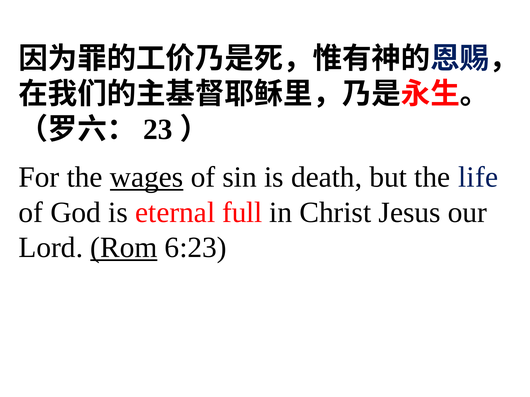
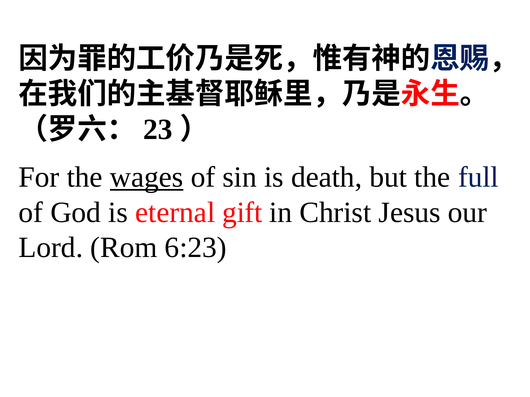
life: life -> full (478, 177)
full: full -> gift (242, 213)
Rom underline: present -> none (124, 248)
